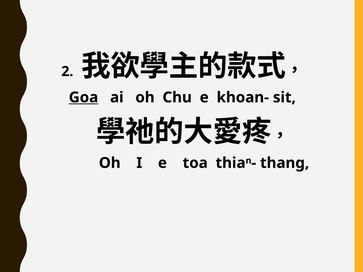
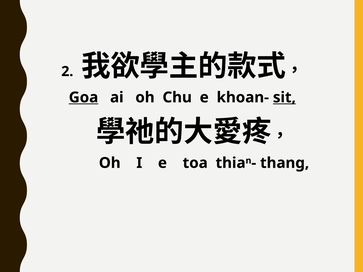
sit underline: none -> present (284, 97)
